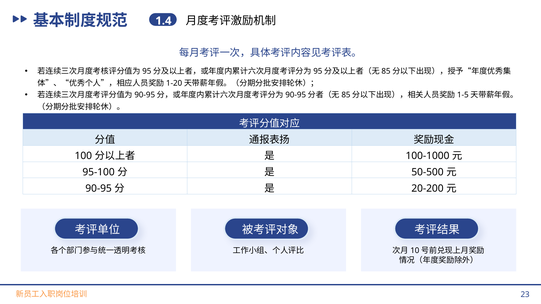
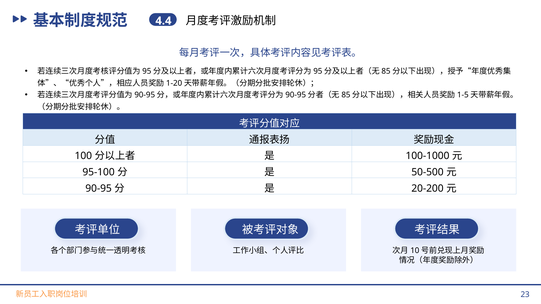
1.4: 1.4 -> 4.4 (163, 21)
